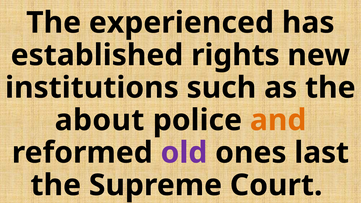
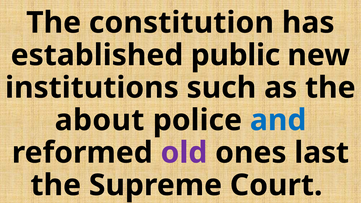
experienced: experienced -> constitution (181, 23)
rights: rights -> public (235, 55)
and colour: orange -> blue (278, 120)
